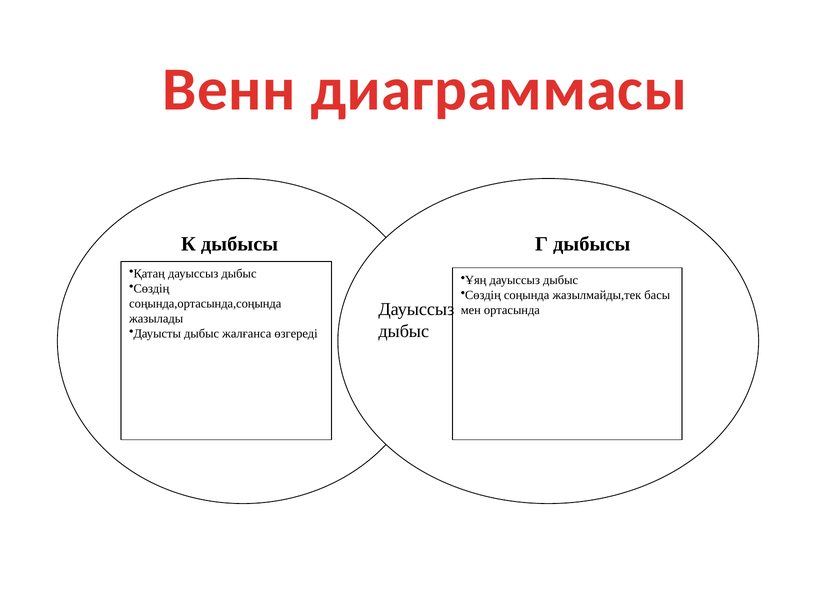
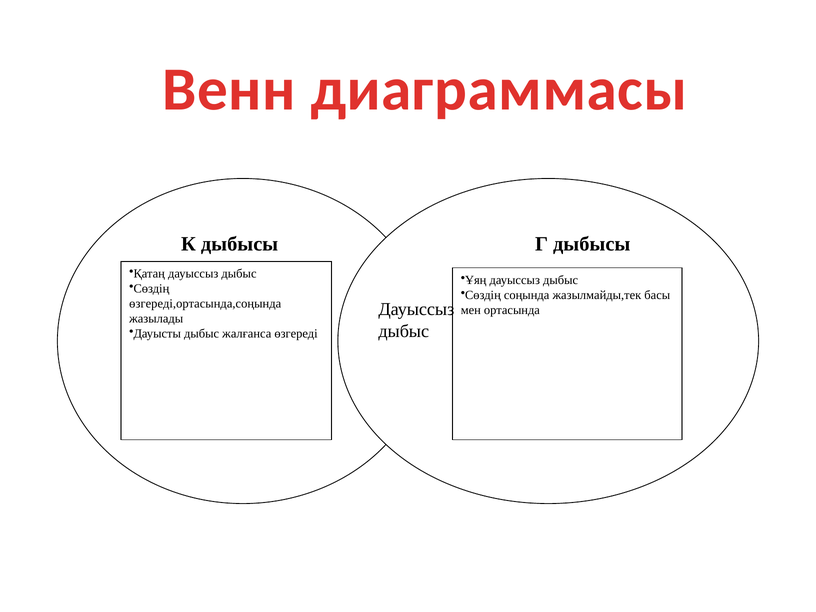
соңында,ортасында,соңында: соңында,ортасында,соңында -> өзгереді,ортасында,соңында (205, 304)
